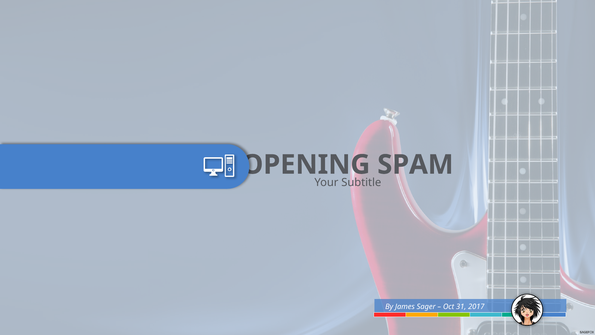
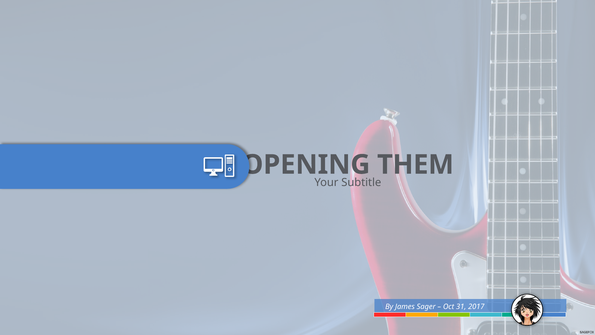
SPAM: SPAM -> THEM (415, 165)
